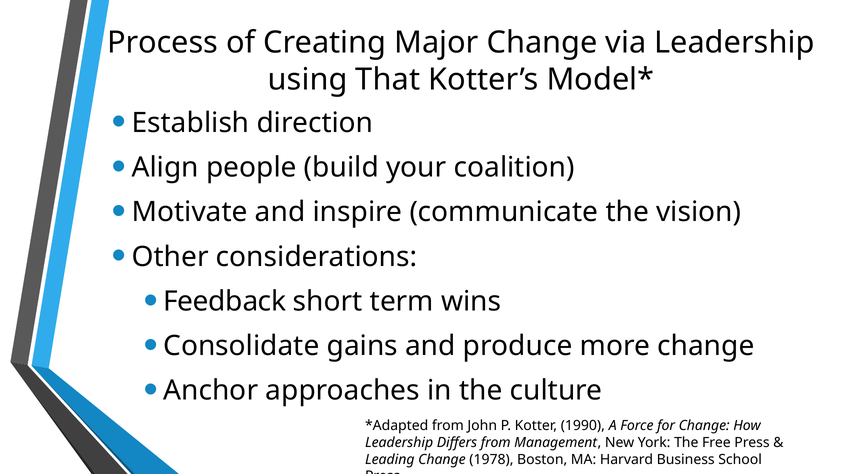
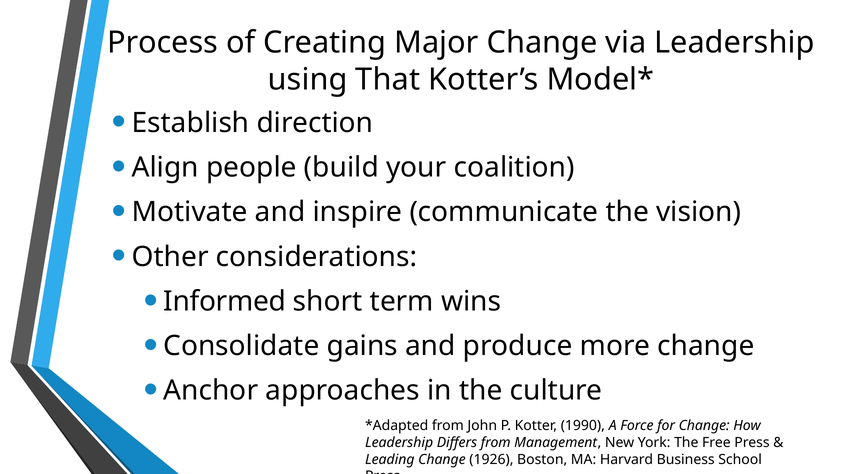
Feedback: Feedback -> Informed (225, 302)
1978: 1978 -> 1926 (491, 460)
